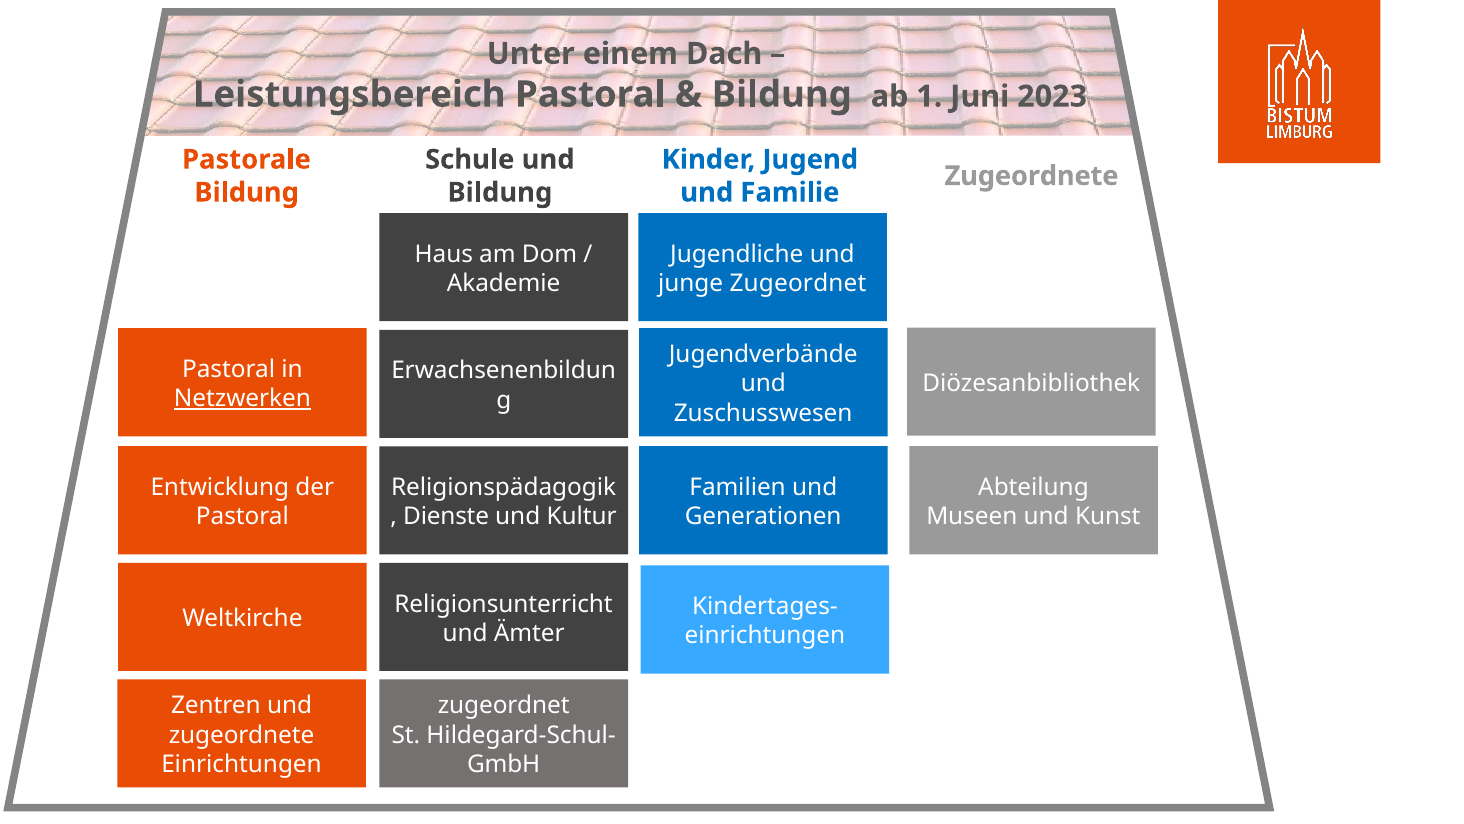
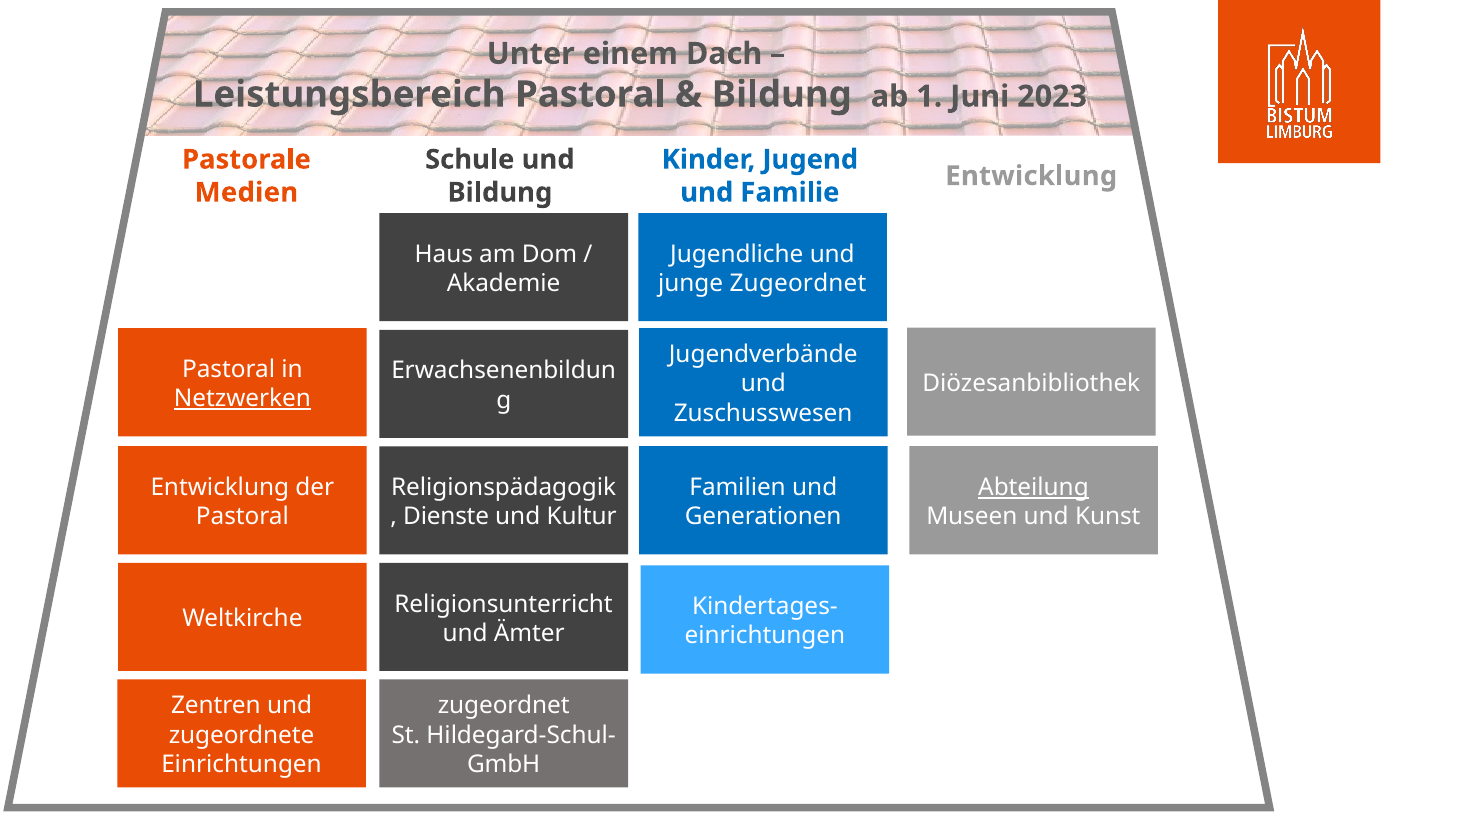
Zugeordnete: Zugeordnete -> Entwicklung (1031, 176)
Bildung: Bildung -> Medien (246, 192)
Abteilung underline: none -> present (1034, 487)
